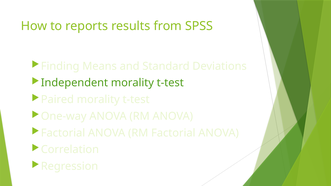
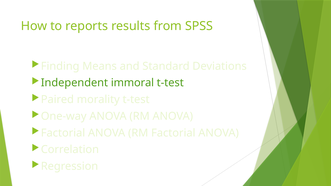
Independent morality: morality -> immoral (132, 83)
